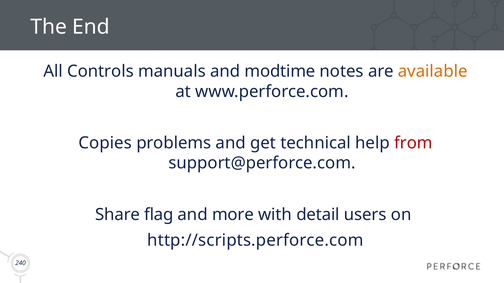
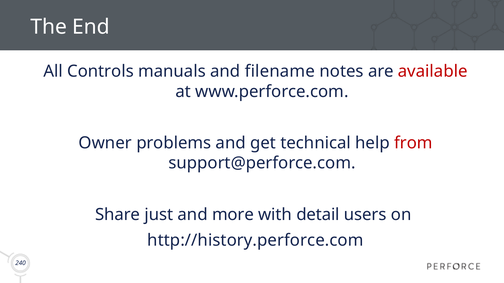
modtime: modtime -> filename (280, 72)
available colour: orange -> red (433, 72)
Copies: Copies -> Owner (105, 143)
flag: flag -> just (159, 215)
http://scripts.perforce.com: http://scripts.perforce.com -> http://history.perforce.com (255, 241)
